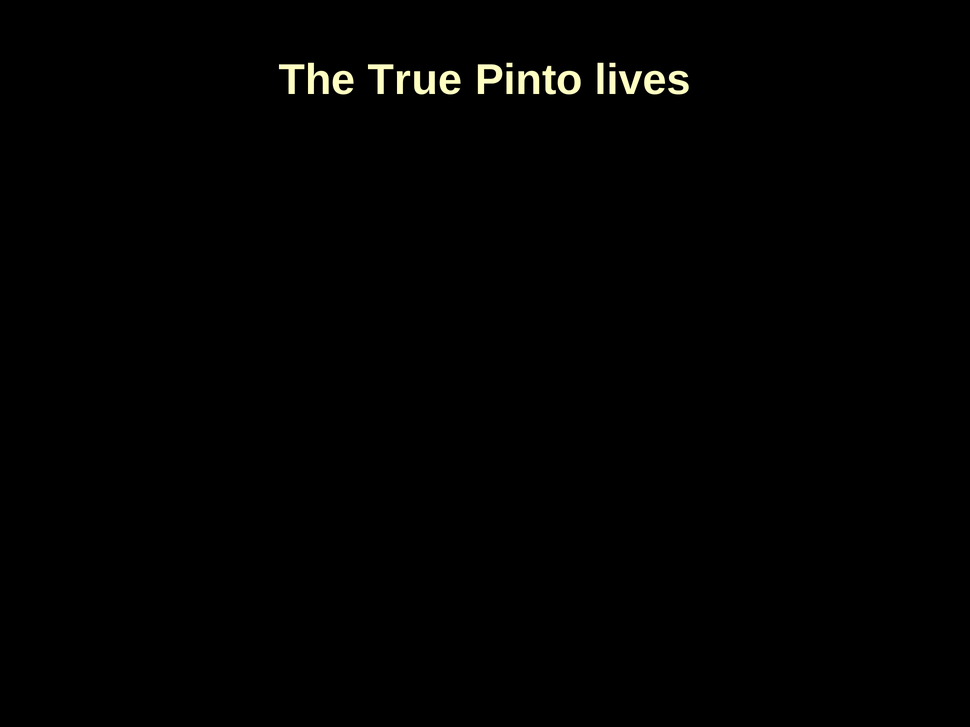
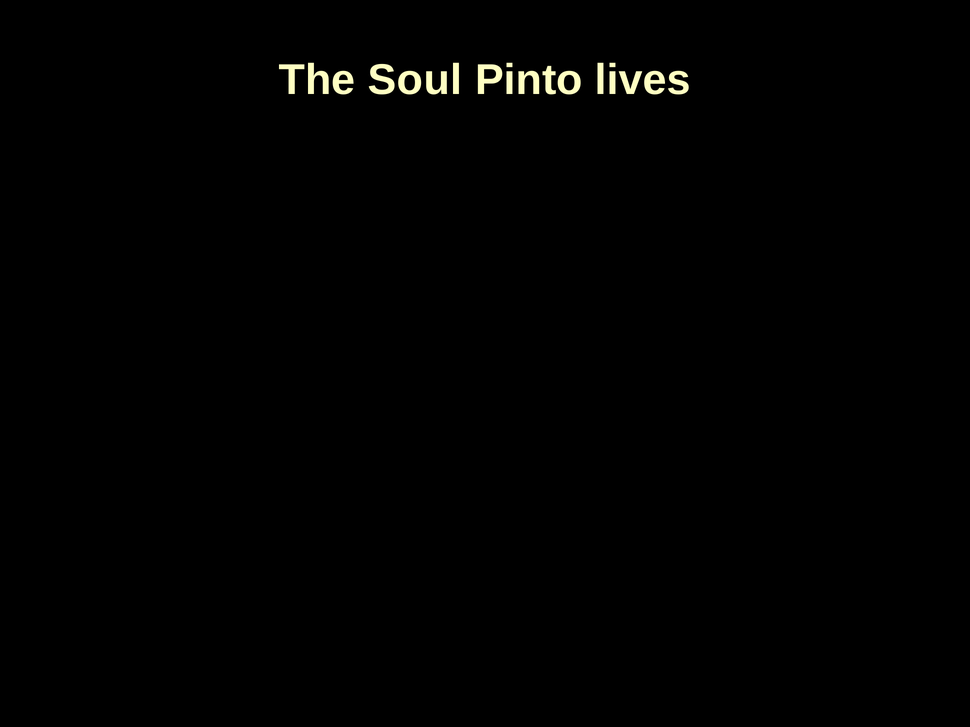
True: True -> Soul (415, 80)
